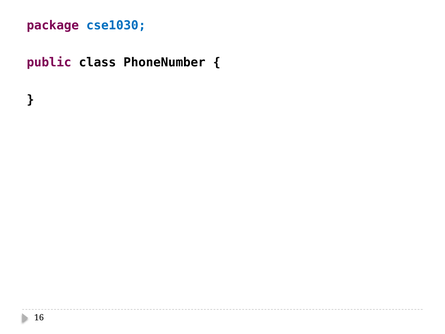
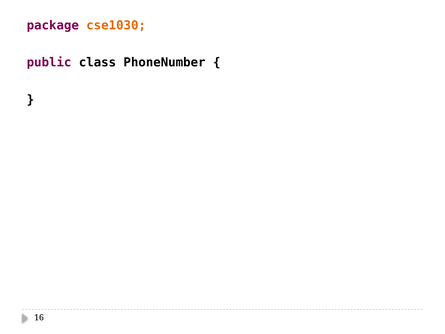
cse1030 colour: blue -> orange (116, 25)
